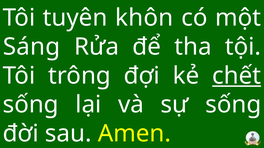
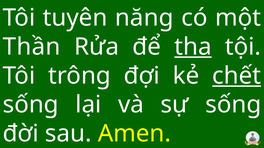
khôn: khôn -> năng (144, 18)
Sáng: Sáng -> Thần (32, 47)
tha underline: none -> present (193, 47)
